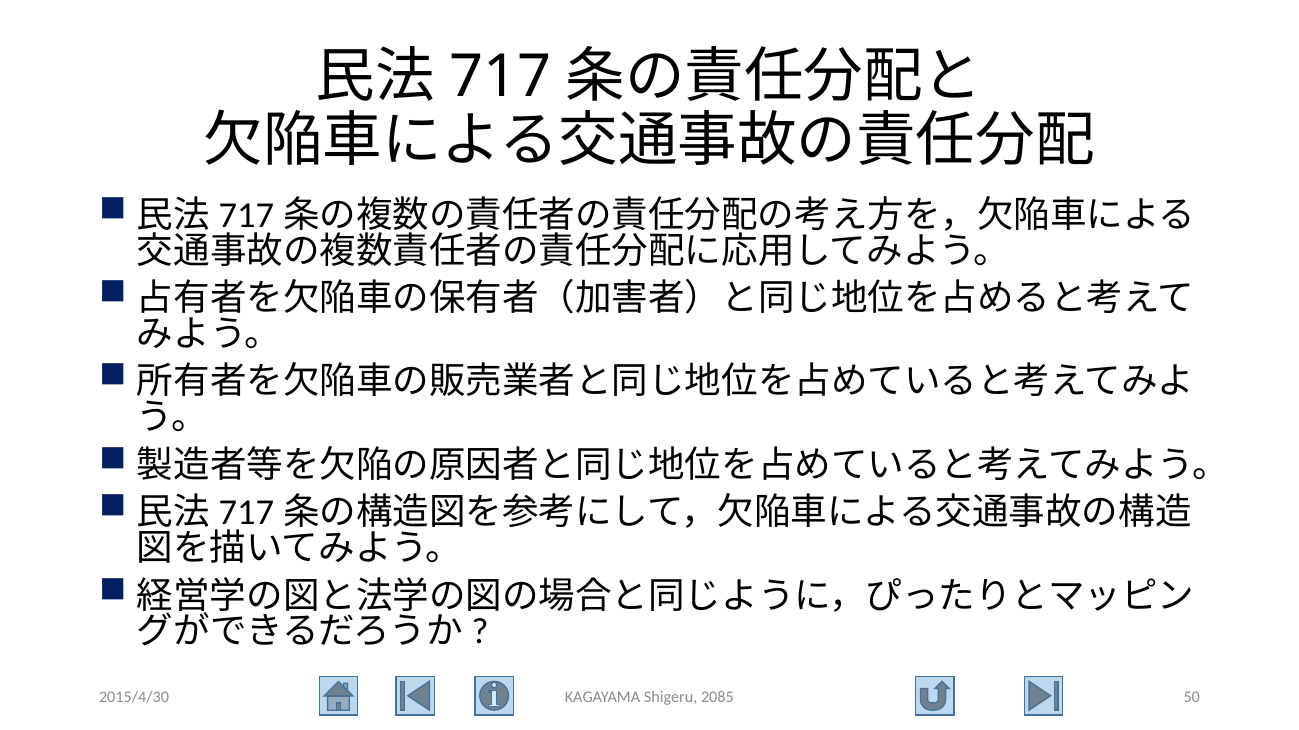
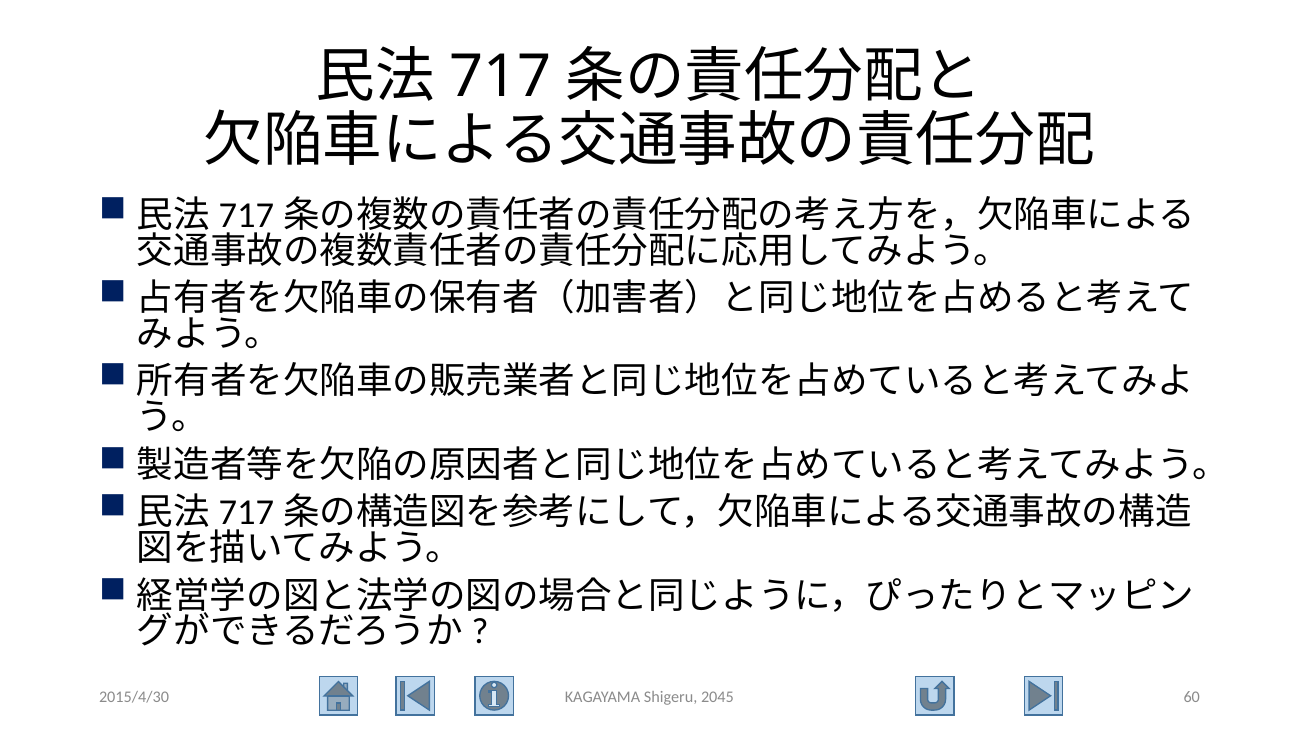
2085: 2085 -> 2045 (717, 698)
50: 50 -> 60 (1192, 698)
